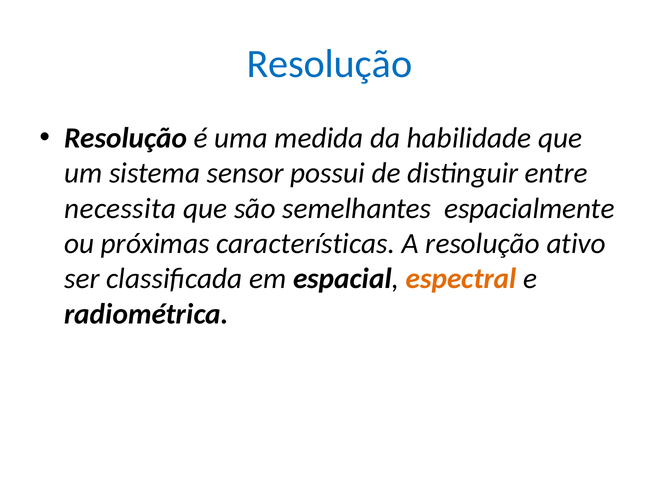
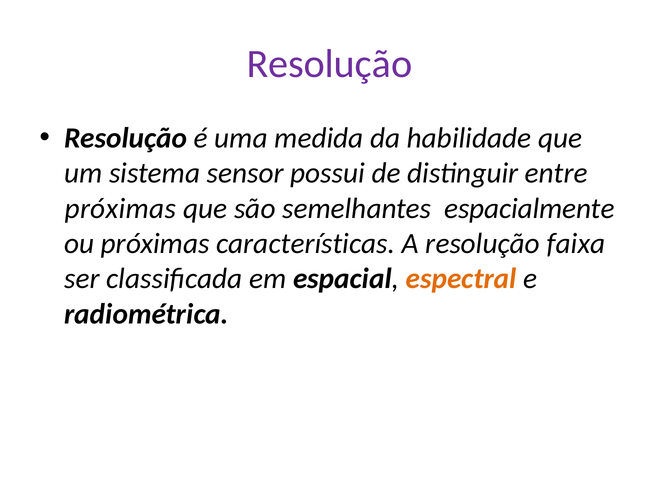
Resolução colour: blue -> purple (329, 64)
necessita: necessita -> próximas (120, 209)
ativo: ativo -> faixa (576, 244)
